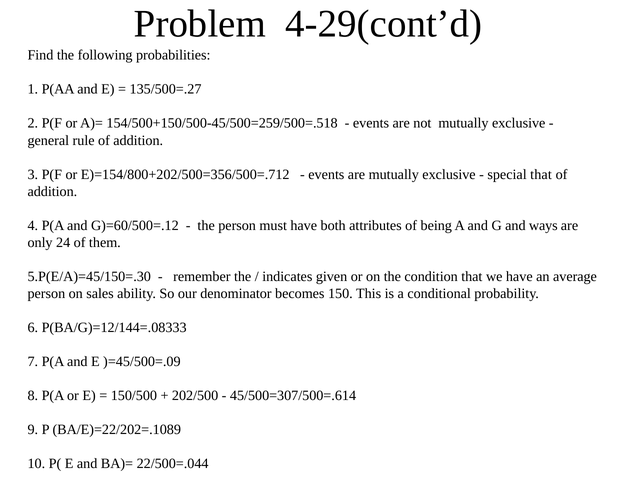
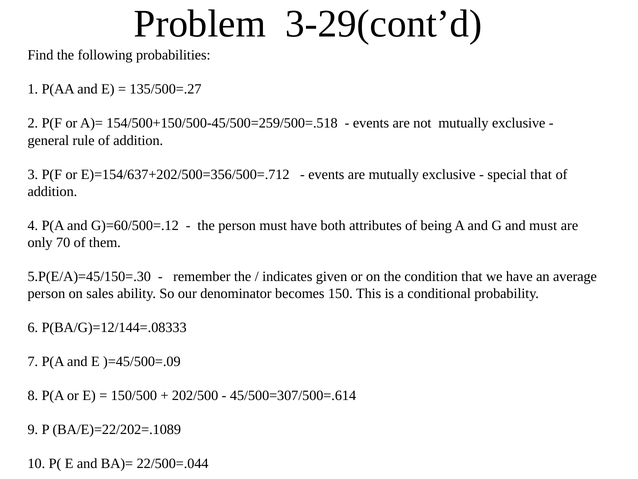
4-29(cont’d: 4-29(cont’d -> 3-29(cont’d (384, 24)
E)=154/800+202/500=356/500=.712: E)=154/800+202/500=356/500=.712 -> E)=154/637+202/500=356/500=.712 (185, 174)
and ways: ways -> must (543, 225)
24: 24 -> 70 (63, 242)
